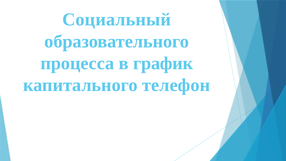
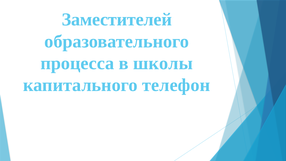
Социальный: Социальный -> Заместителей (117, 20)
график: график -> школы (163, 63)
